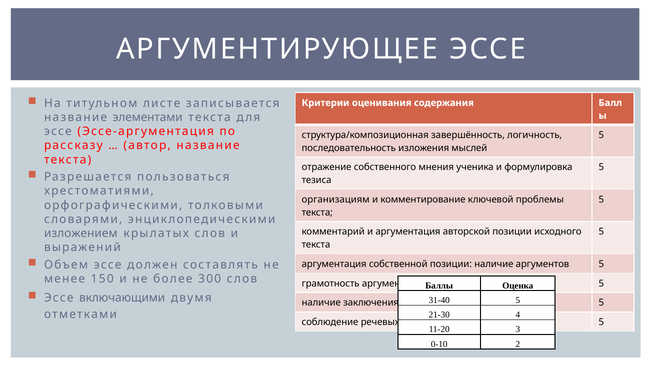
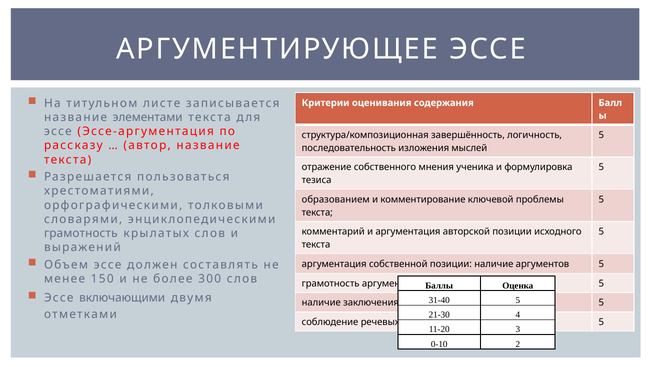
организациям: организациям -> образованием (336, 199)
изложением: изложением -> грамотность (81, 233)
